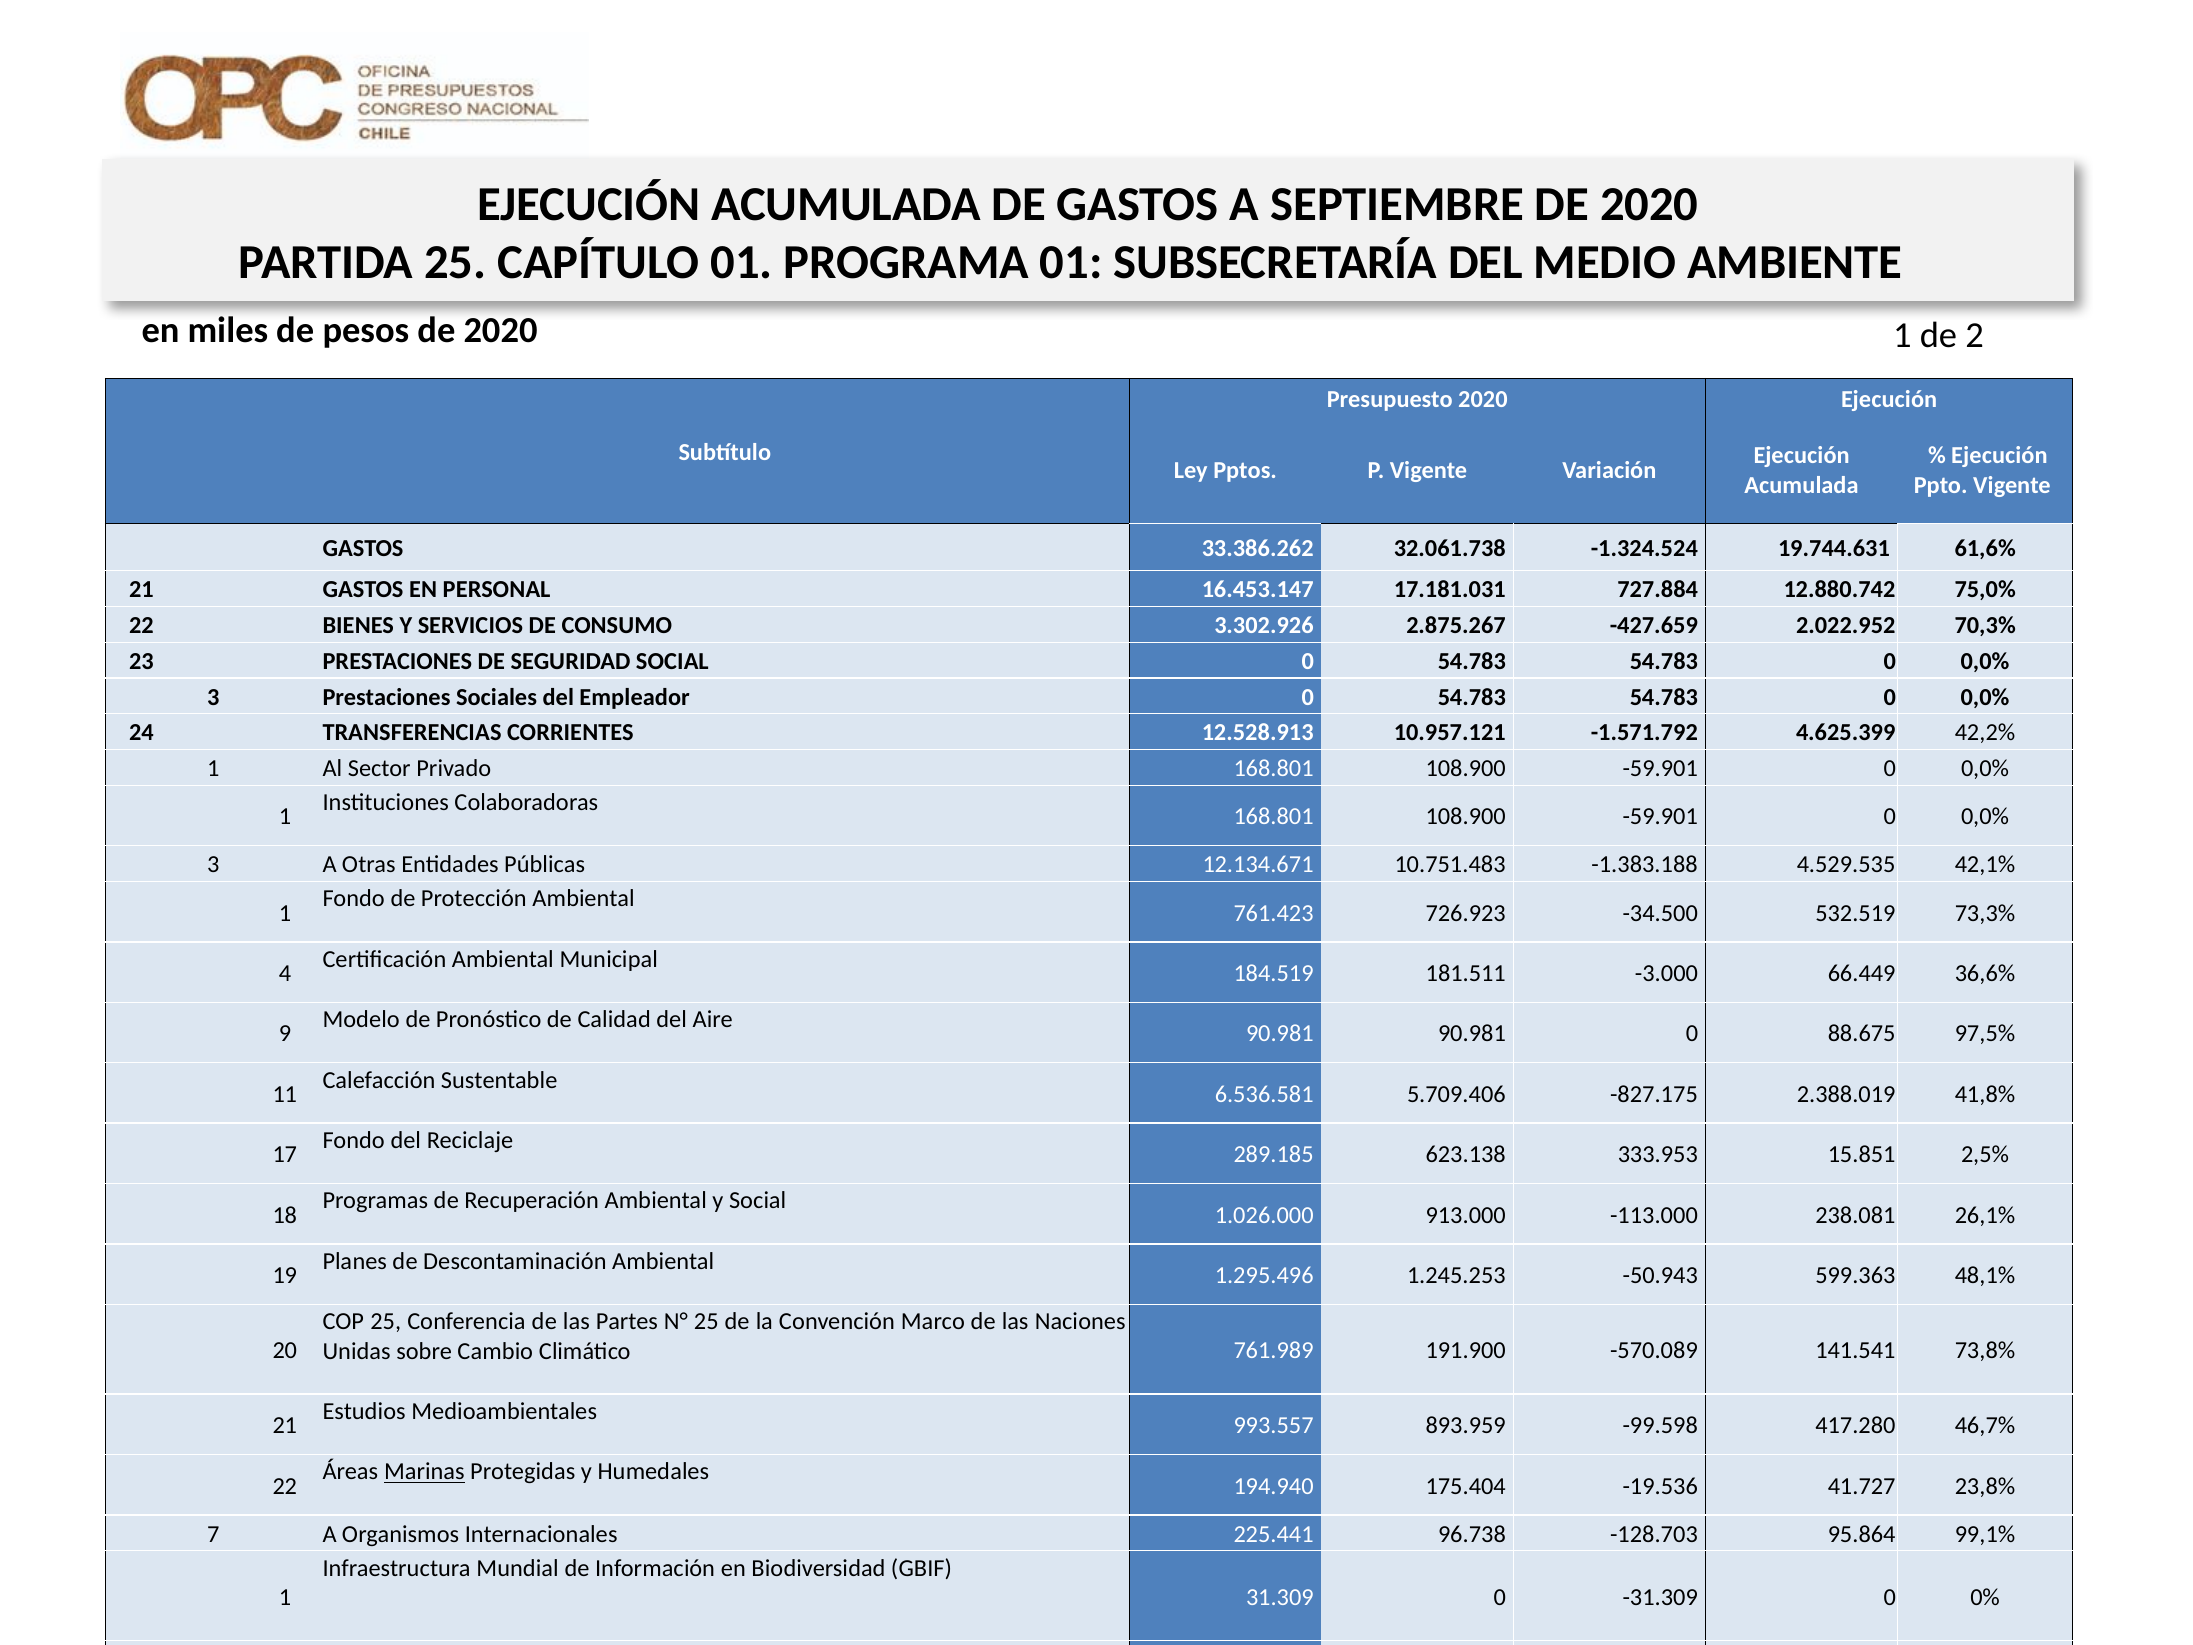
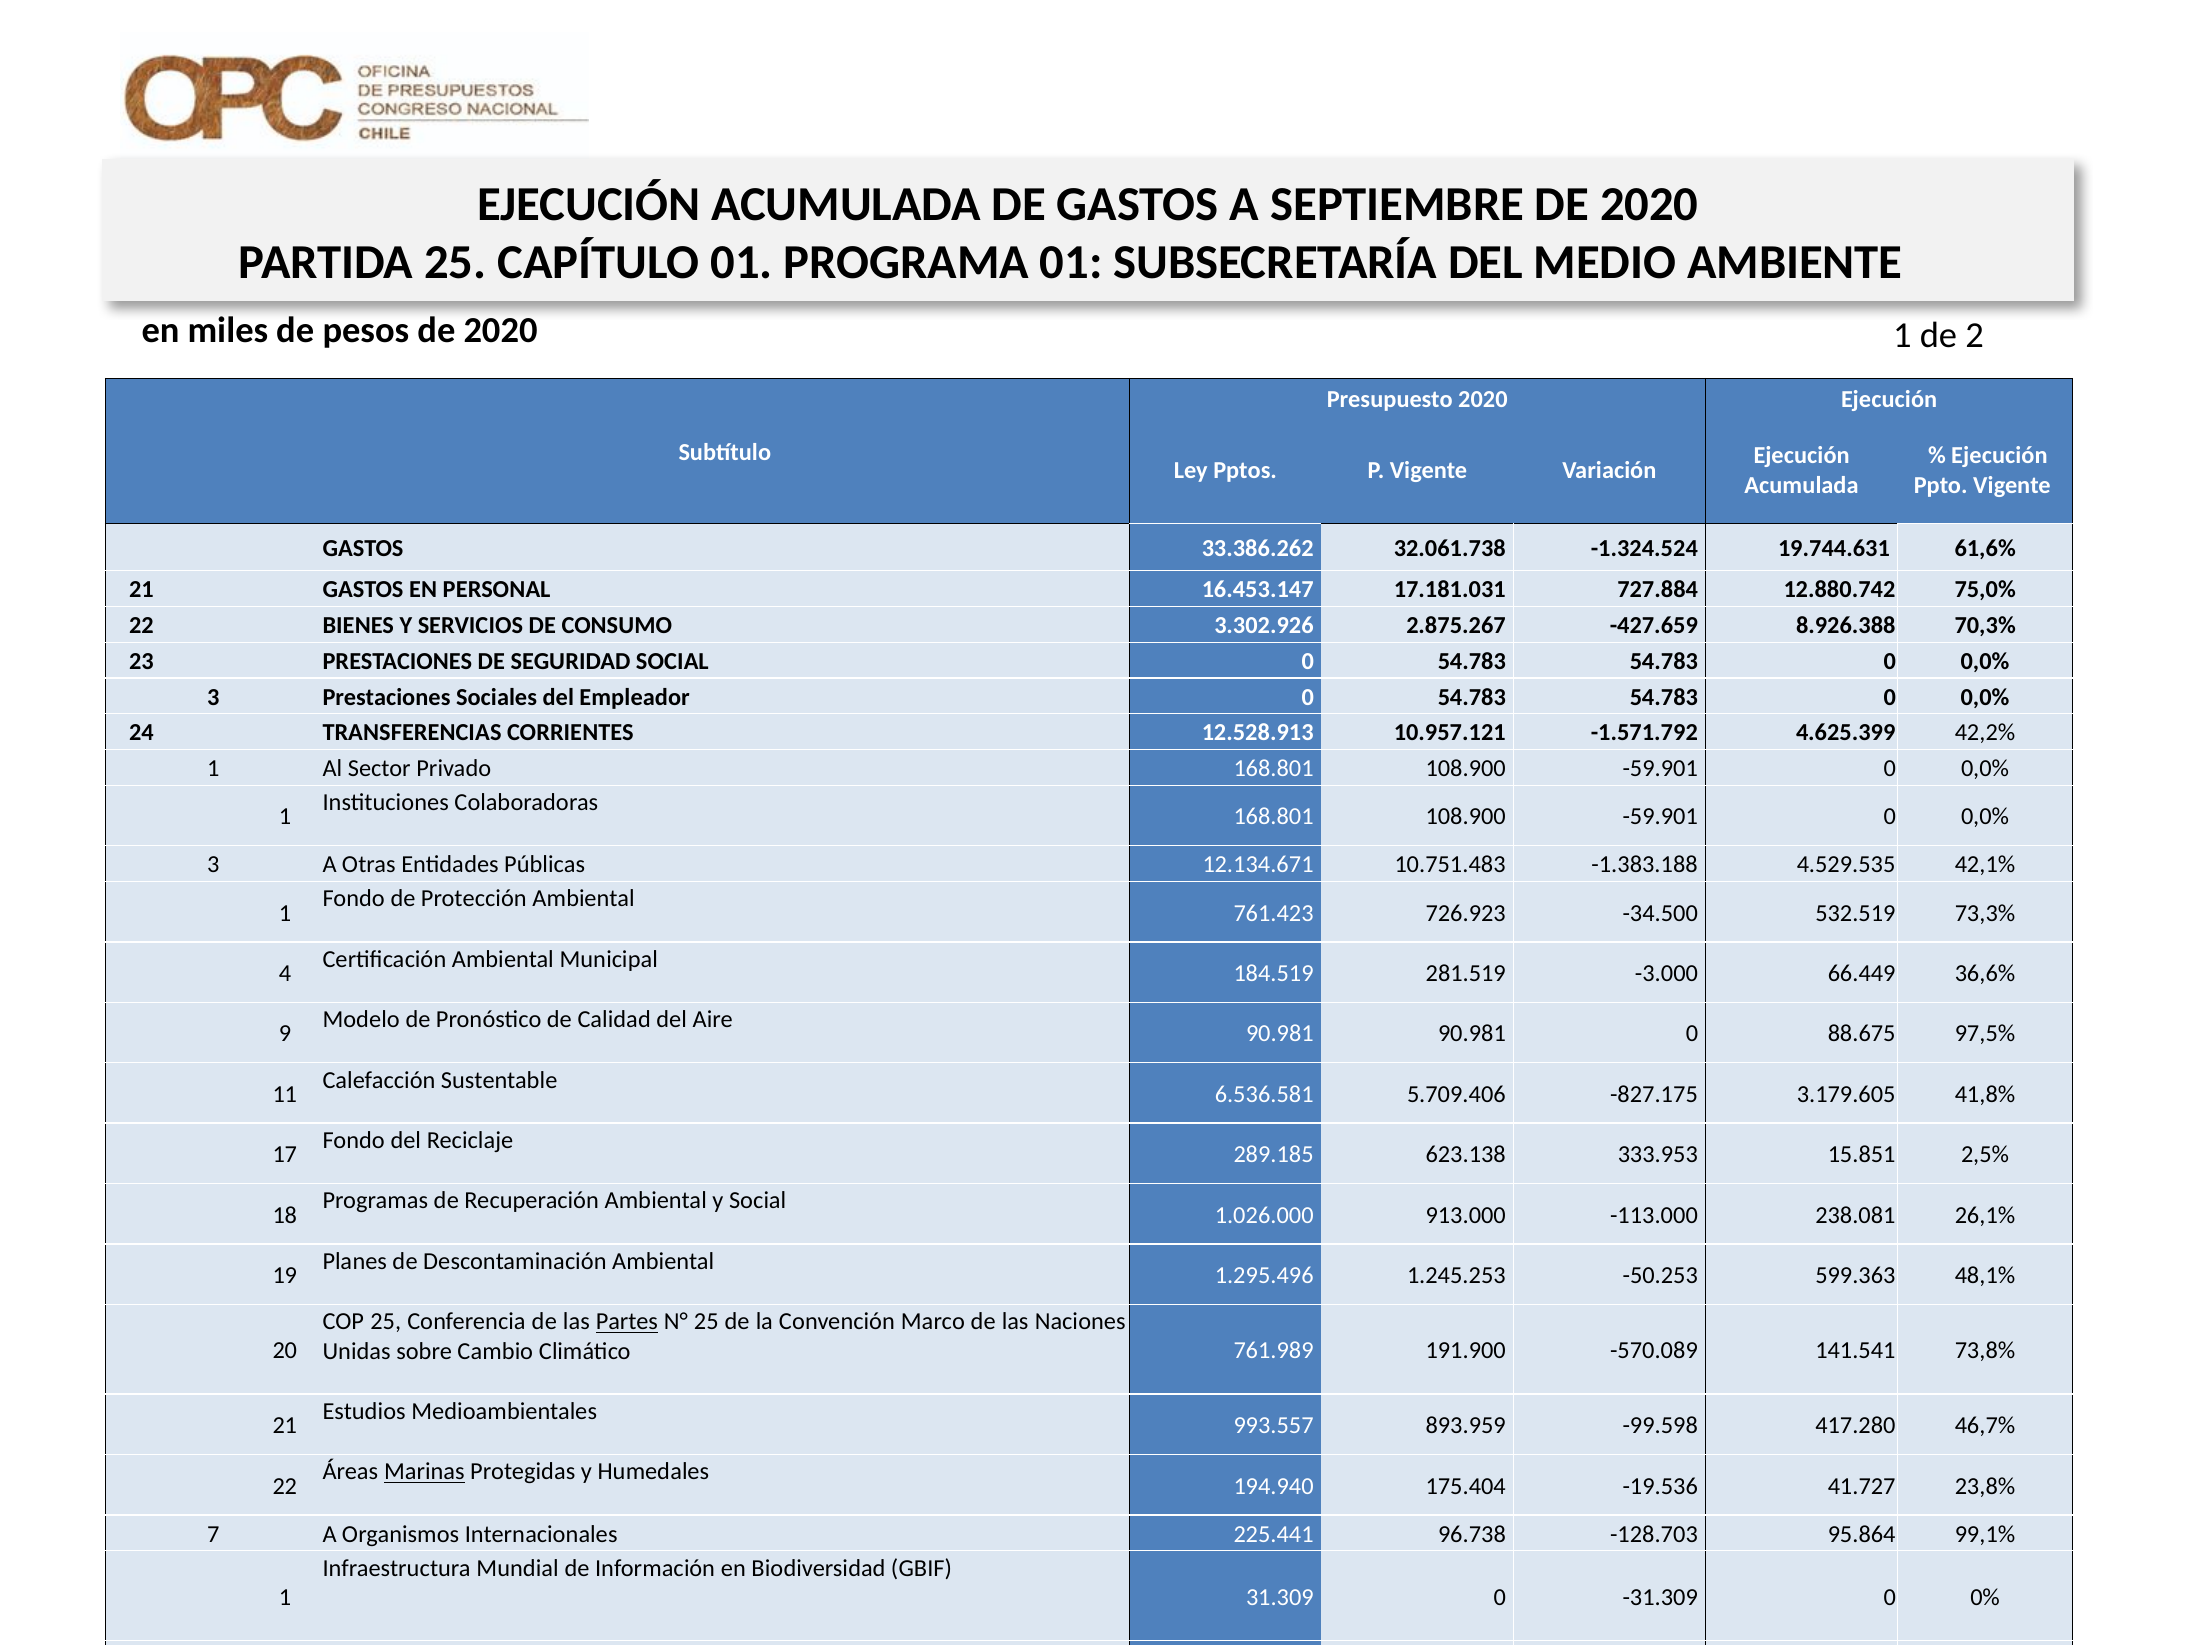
2.022.952: 2.022.952 -> 8.926.388 (1846, 626)
181.511: 181.511 -> 281.519 (1466, 973)
2.388.019: 2.388.019 -> 3.179.605 (1846, 1094)
-50.943: -50.943 -> -50.253 (1660, 1275)
Partes underline: none -> present (627, 1322)
